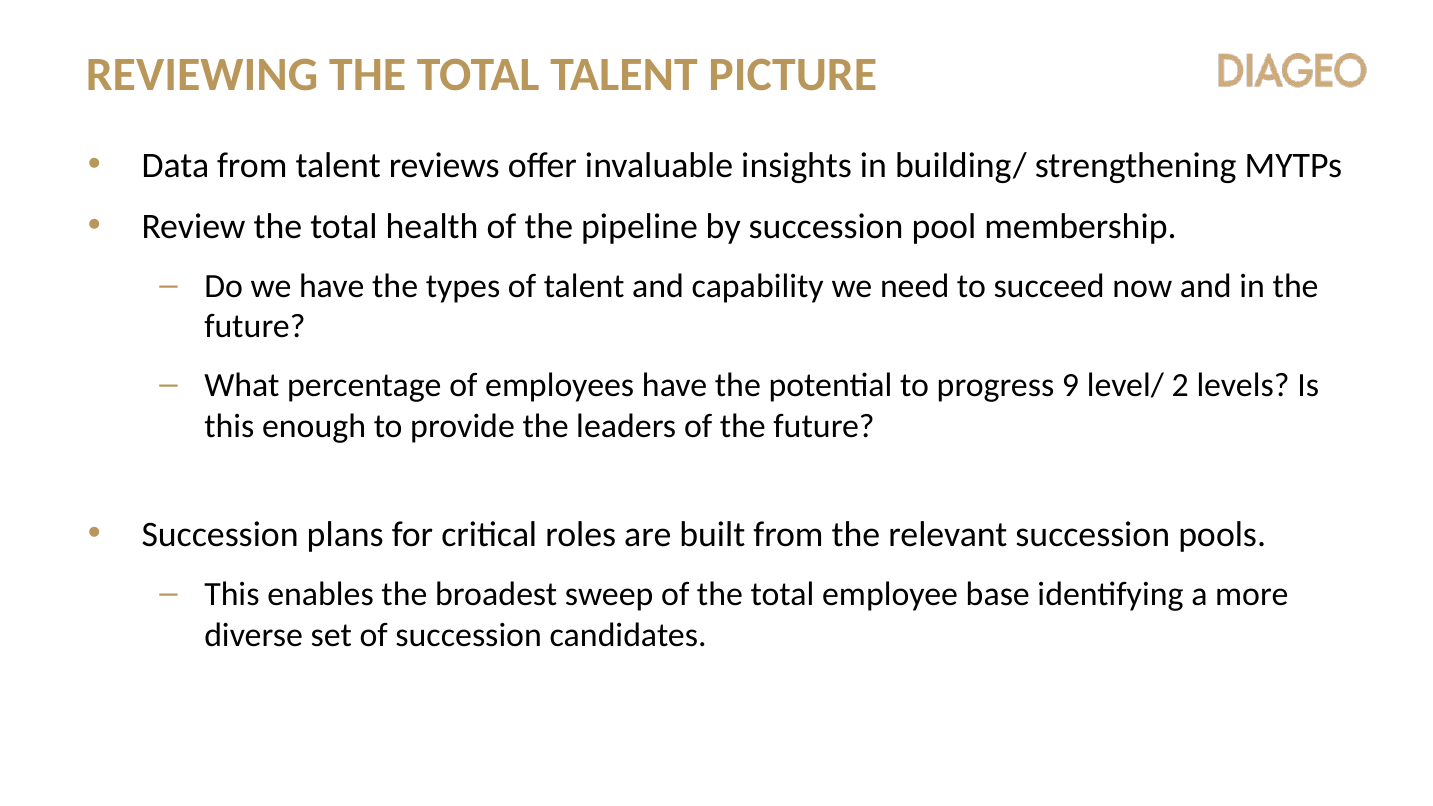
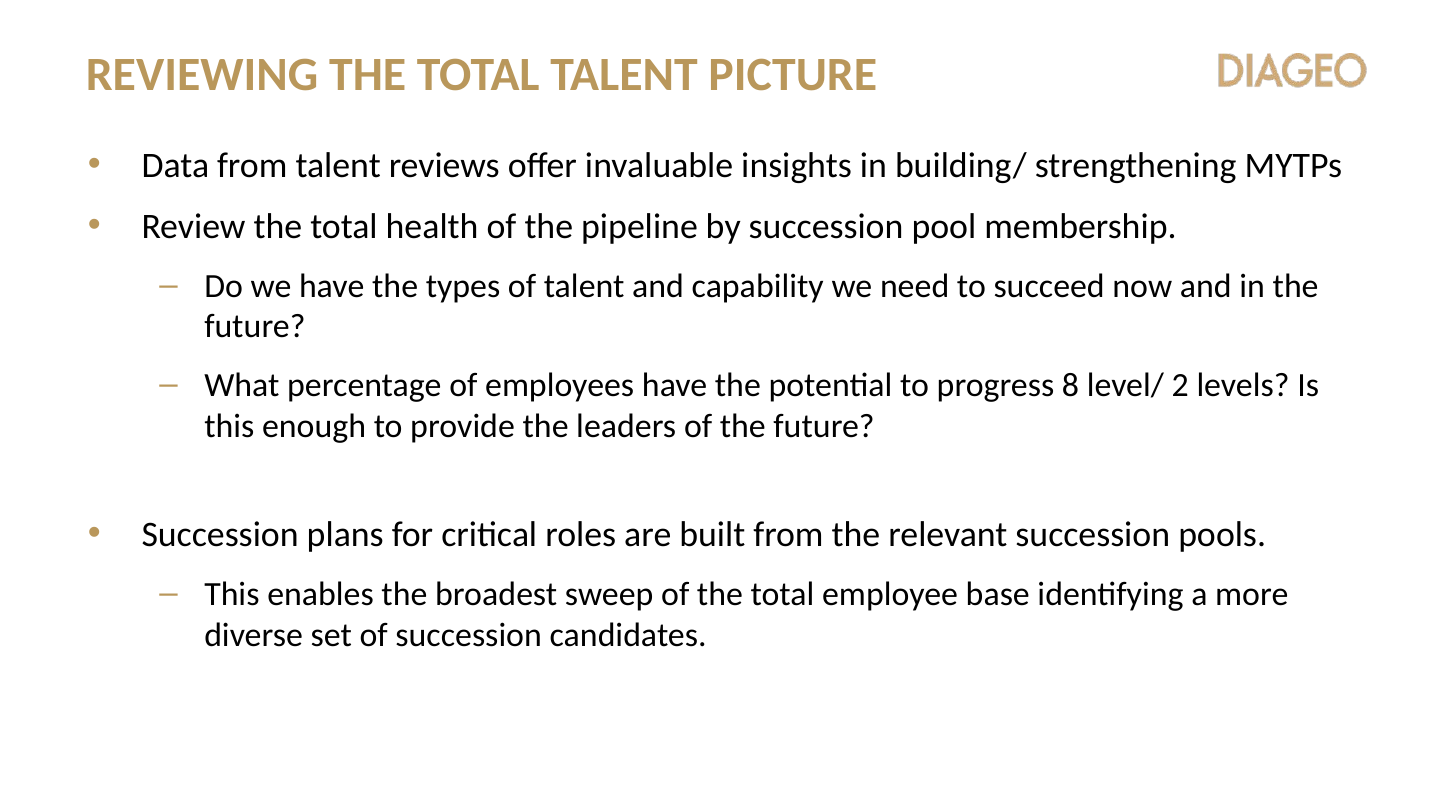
9: 9 -> 8 (1071, 385)
